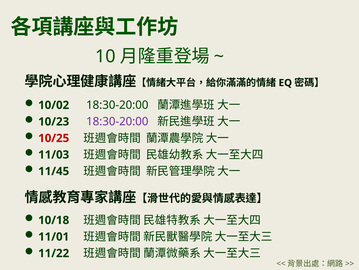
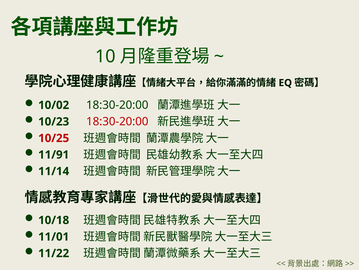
18:30-20:00 colour: purple -> red (117, 121)
11/03: 11/03 -> 11/91 (54, 154)
11/45: 11/45 -> 11/14 (54, 171)
